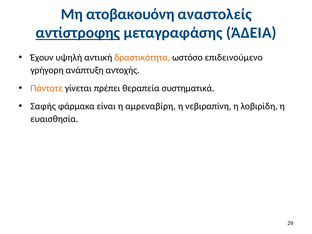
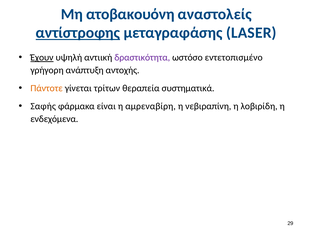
ΆΔΕΙΑ: ΆΔΕΙΑ -> LASER (251, 33)
Έχουν underline: none -> present (42, 57)
δραστικότητα colour: orange -> purple (142, 57)
επιδεινούμενο: επιδεινούμενο -> εντετοπισμένο (234, 57)
πρέπει: πρέπει -> τρίτων (107, 88)
ευαισθησία: ευαισθησία -> ενδεχόμενα (54, 119)
